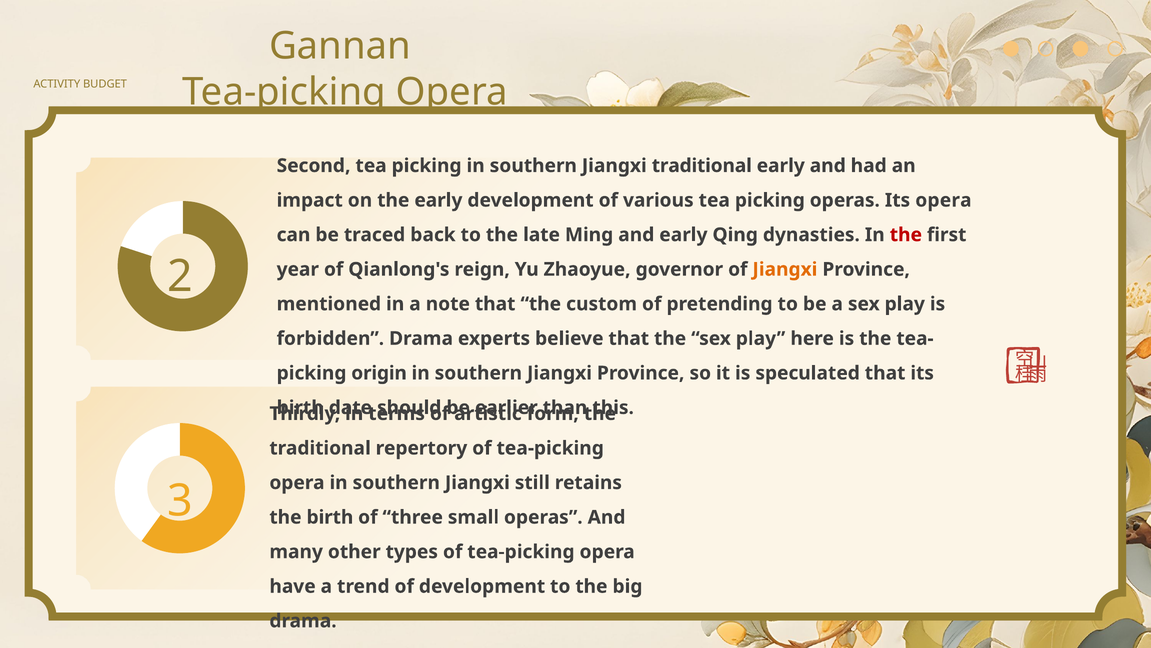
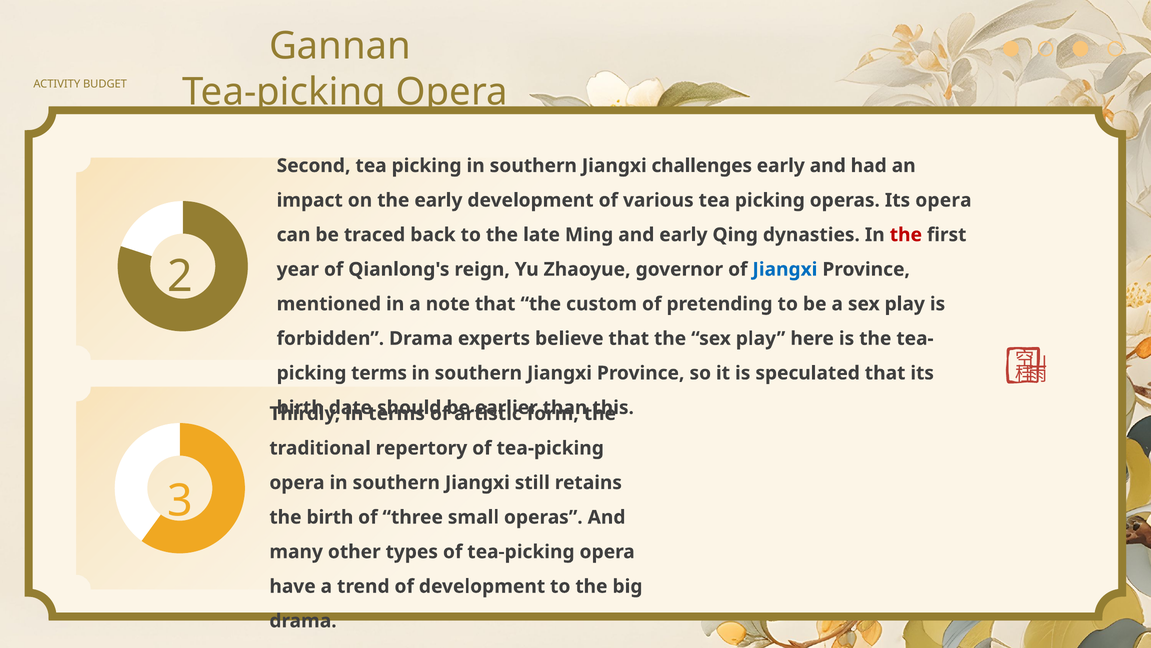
Jiangxi traditional: traditional -> challenges (702, 166)
Jiangxi colour: orange -> blue (785, 269)
picking origin: origin -> terms (379, 373)
